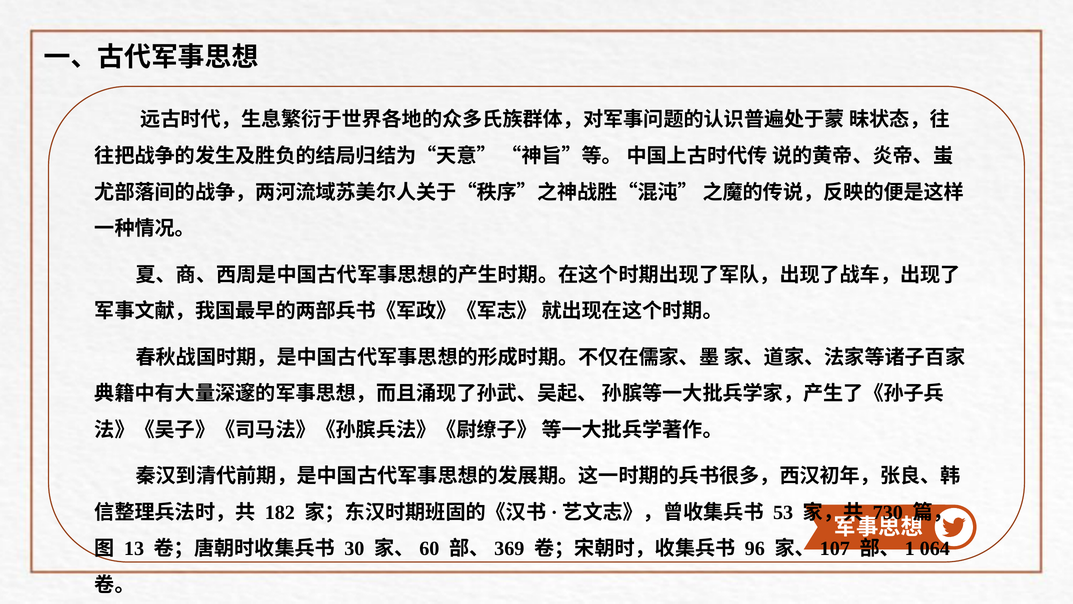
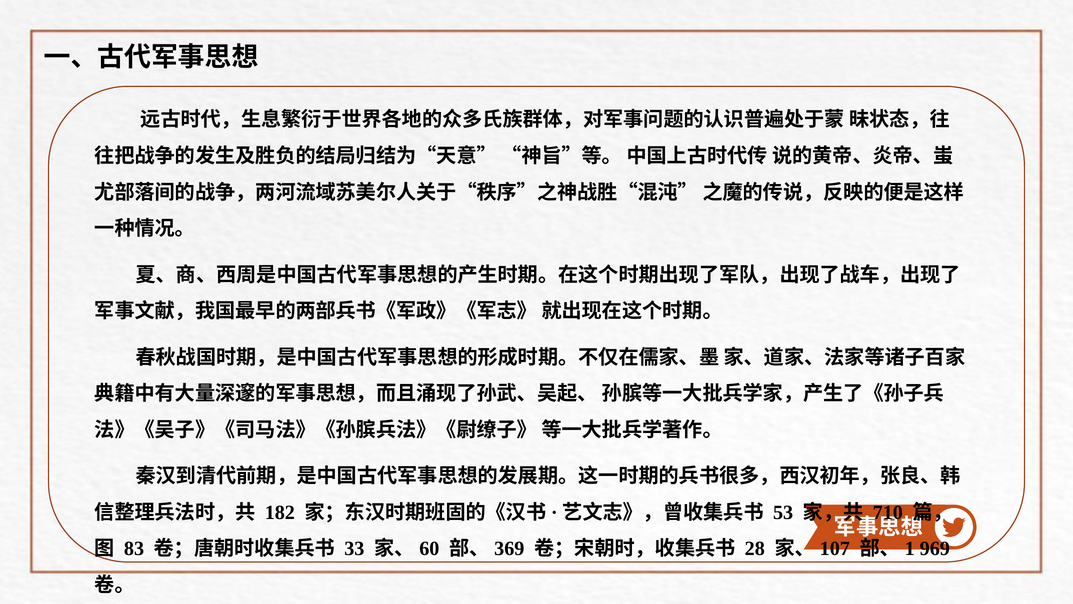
730: 730 -> 710 (888, 512)
13: 13 -> 83 (134, 548)
30: 30 -> 33 (354, 548)
96: 96 -> 28 (755, 548)
064: 064 -> 969 (935, 548)
